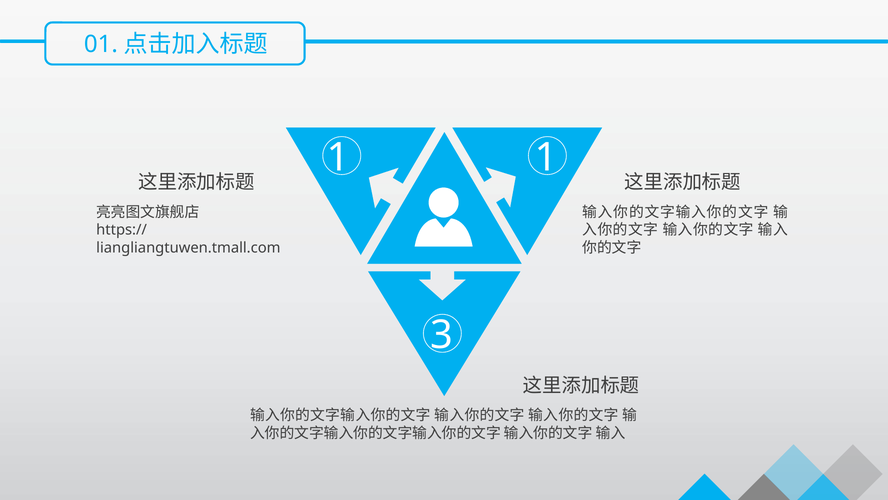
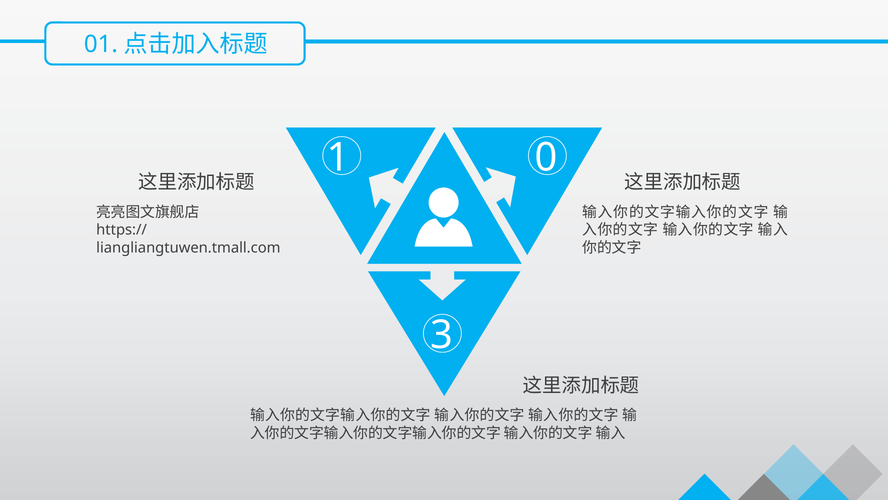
1: 1 -> 0 (546, 157)
